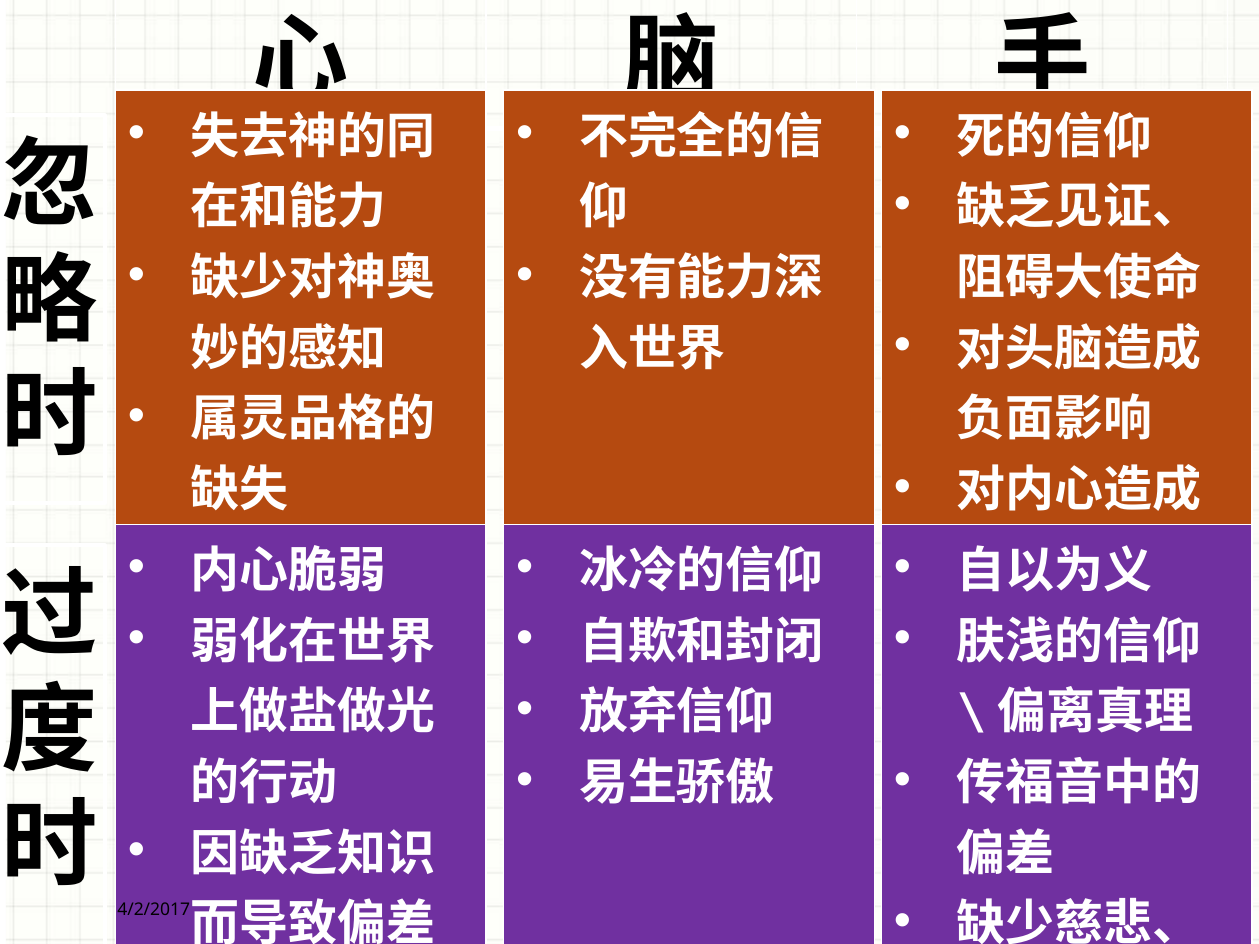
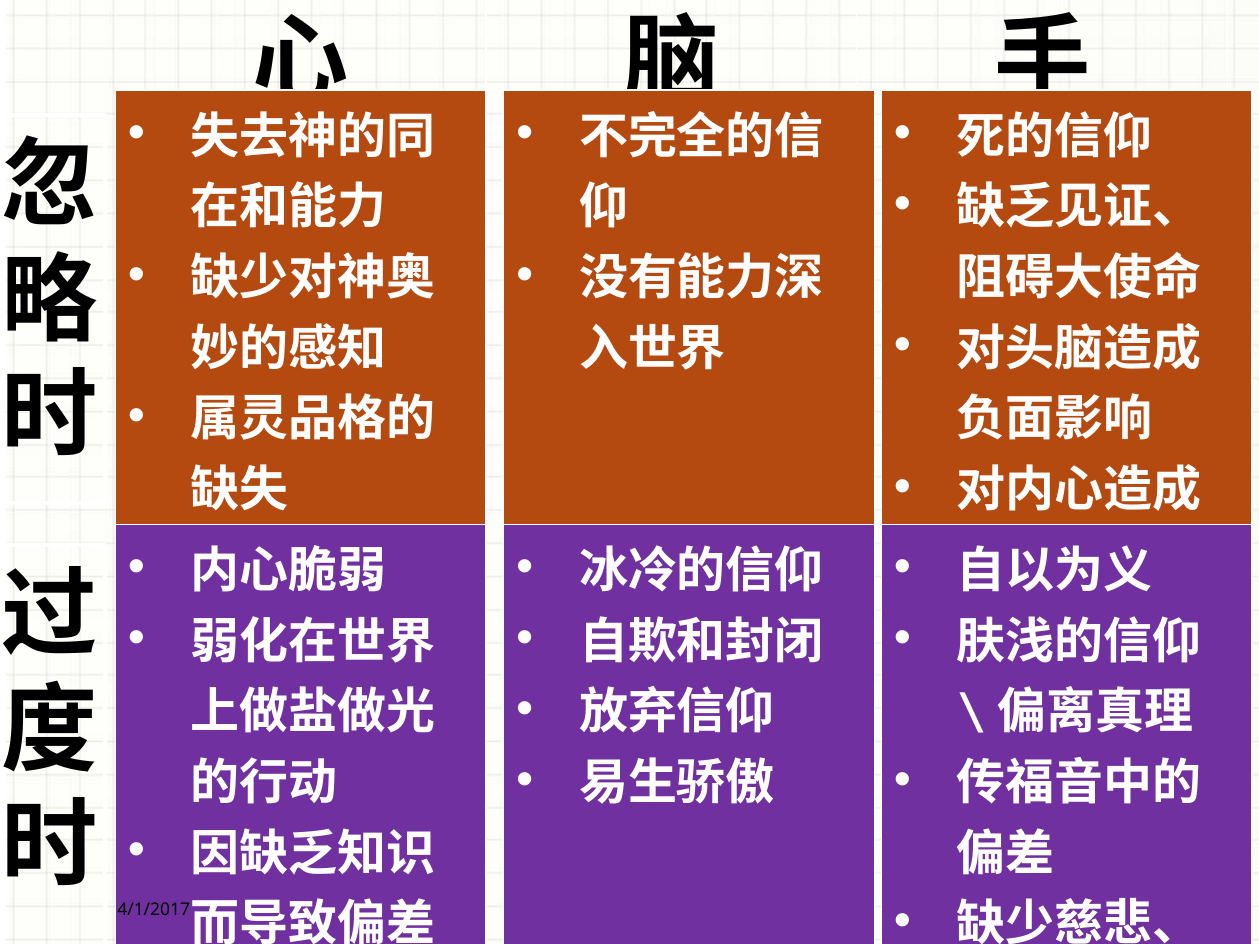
4/2/2017: 4/2/2017 -> 4/1/2017 (154, 910)
